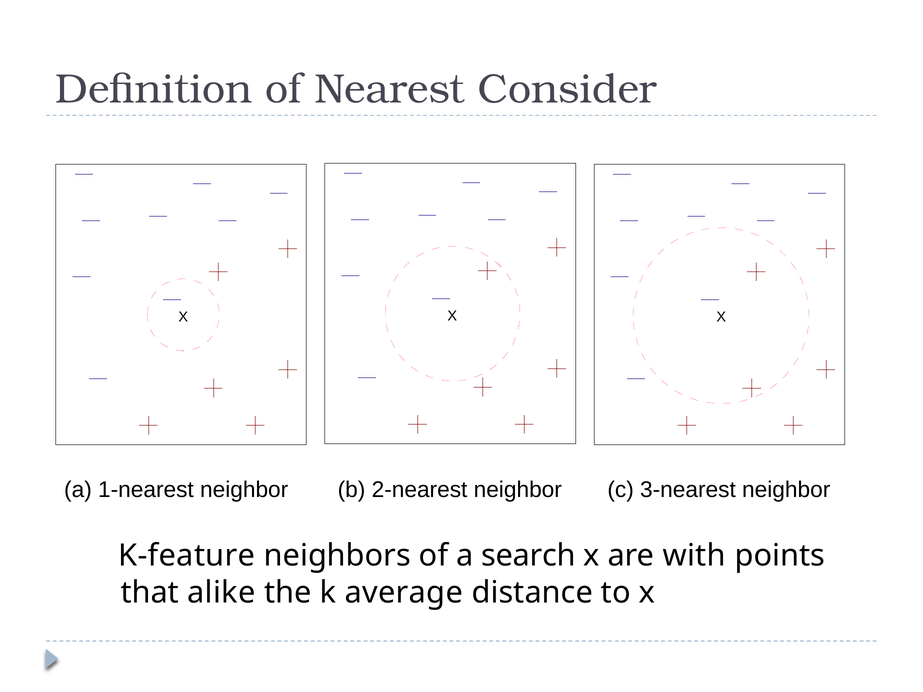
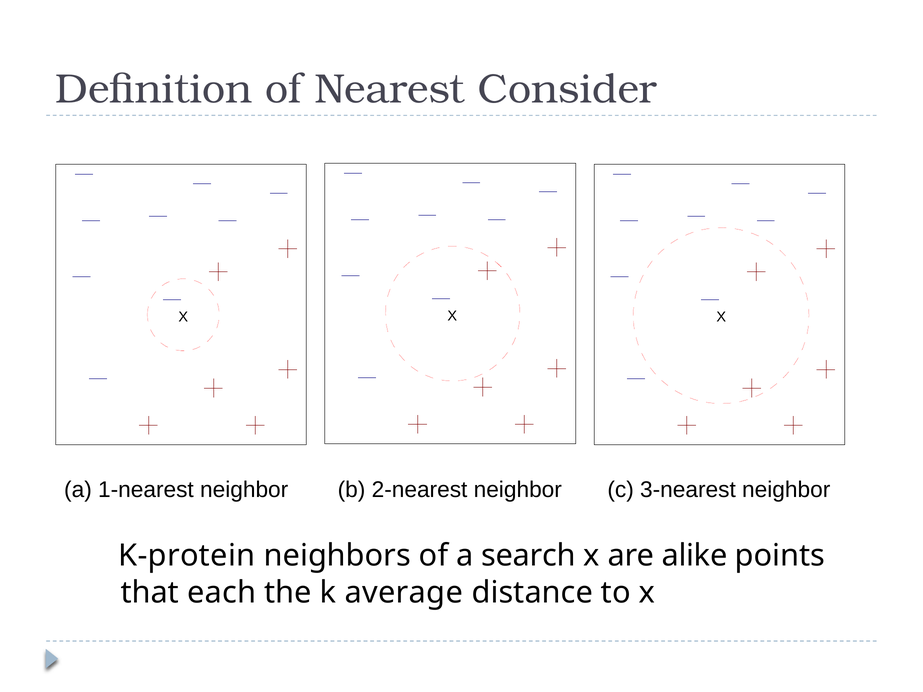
K-feature: K-feature -> K-protein (187, 556)
with: with -> alike (695, 556)
alike: alike -> each (222, 593)
